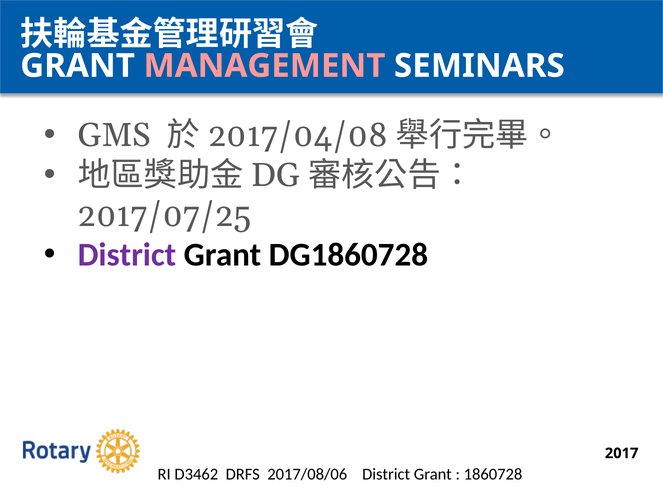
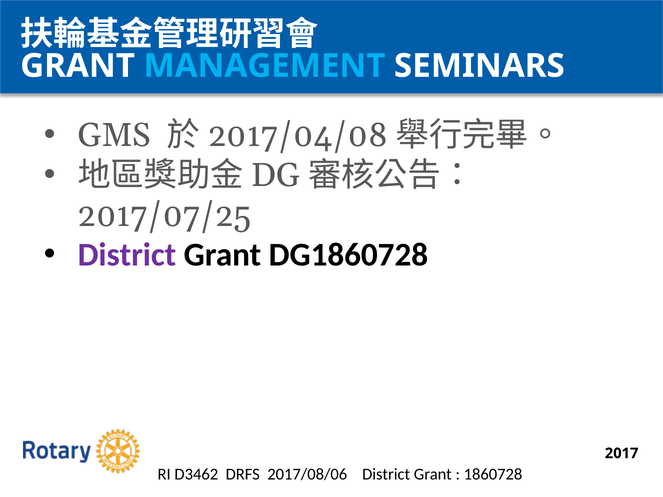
MANAGEMENT colour: pink -> light blue (264, 66)
